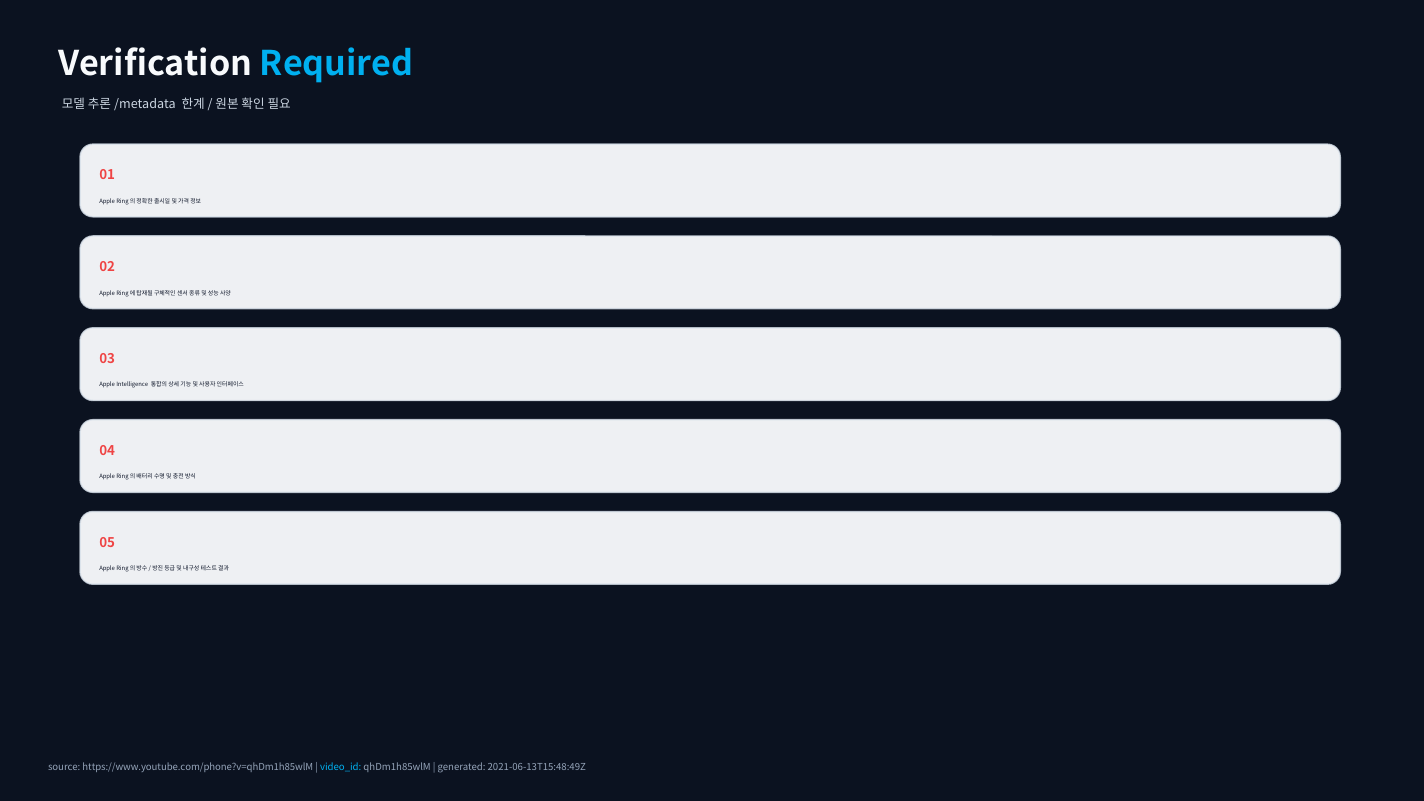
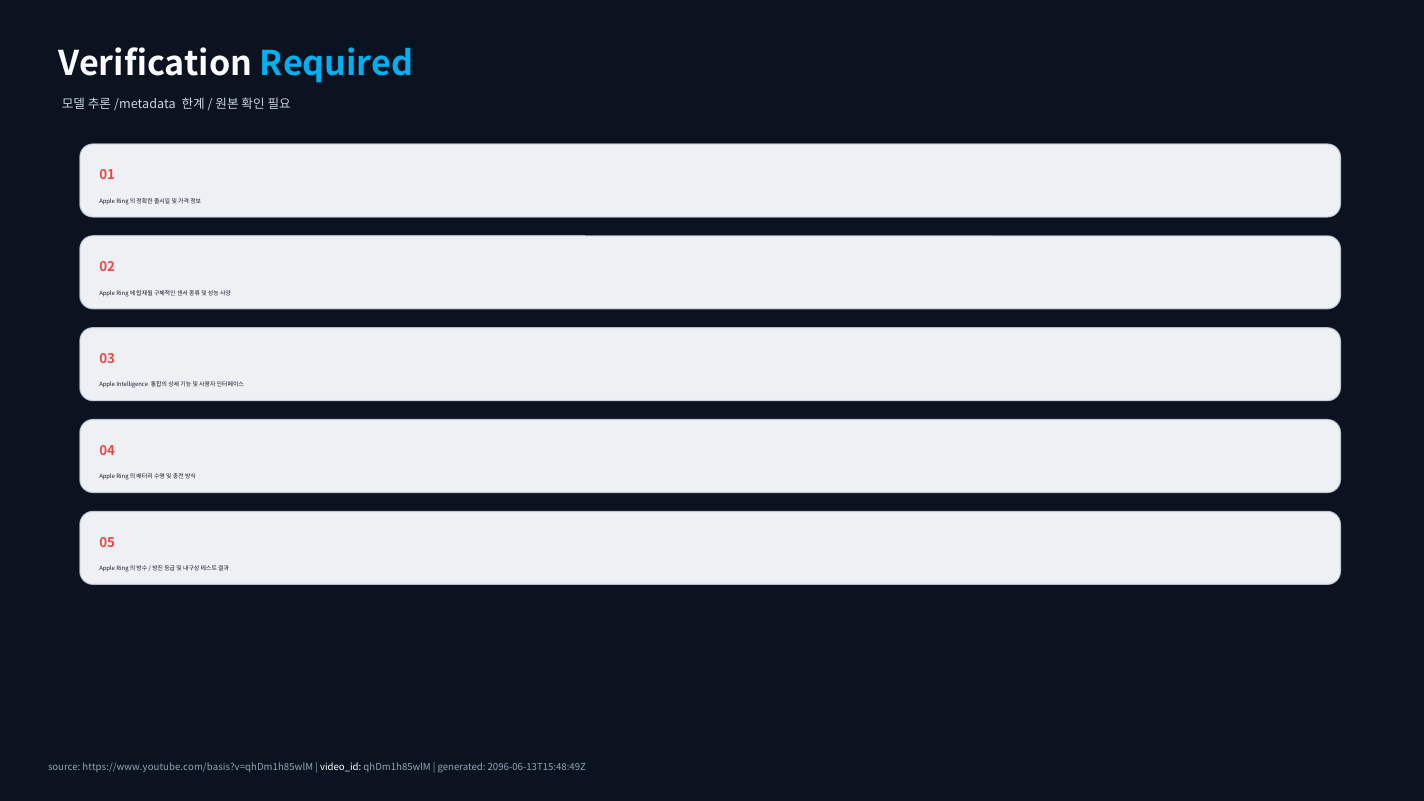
https://www.youtube.com/phone?v=qhDm1h85wlM: https://www.youtube.com/phone?v=qhDm1h85wlM -> https://www.youtube.com/basis?v=qhDm1h85wlM (198, 767)
video_id colour: light blue -> white (341, 767)
2021-06-13T15:48:49Z: 2021-06-13T15:48:49Z -> 2096-06-13T15:48:49Z (537, 767)
